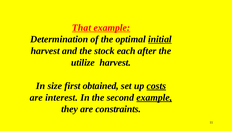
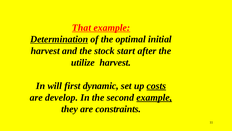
Determination underline: none -> present (59, 39)
initial underline: present -> none (160, 39)
each: each -> start (126, 51)
size: size -> will (55, 86)
obtained: obtained -> dynamic (101, 86)
interest: interest -> develop (62, 97)
